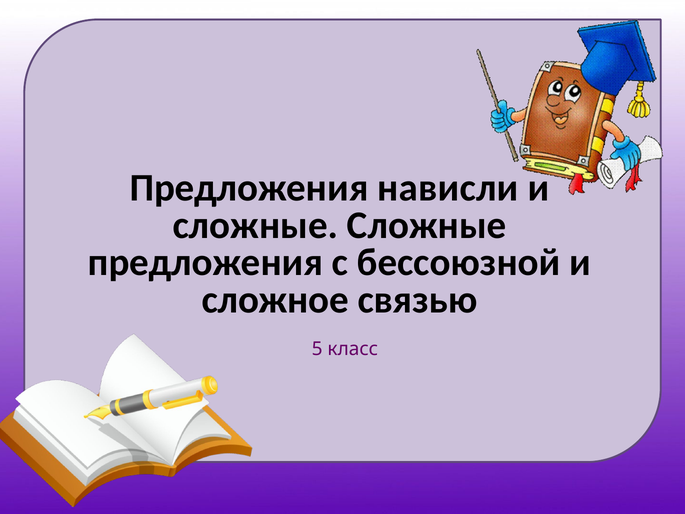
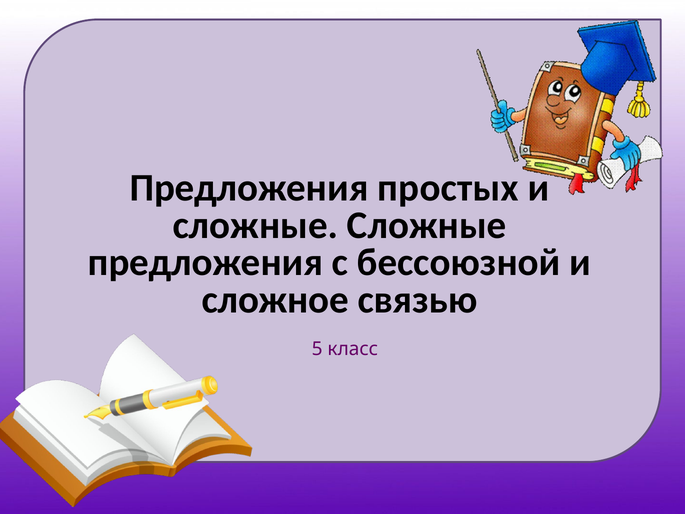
нависли: нависли -> простых (448, 188)
